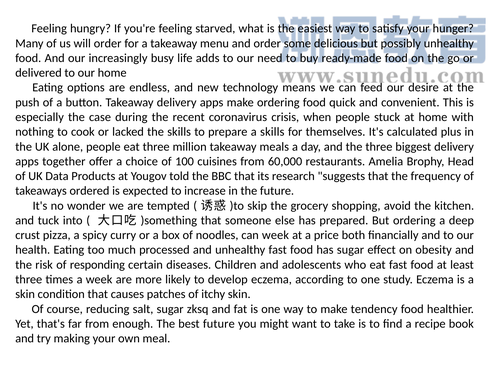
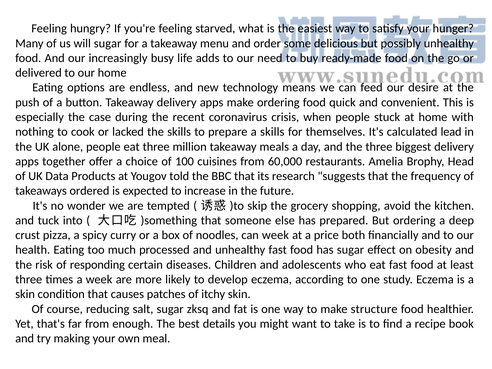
will order: order -> sugar (108, 43)
plus: plus -> lead (451, 132)
tendency: tendency -> structure (374, 309)
best future: future -> details (219, 324)
